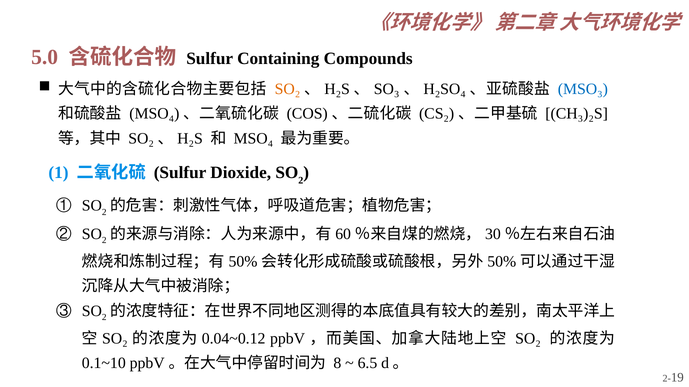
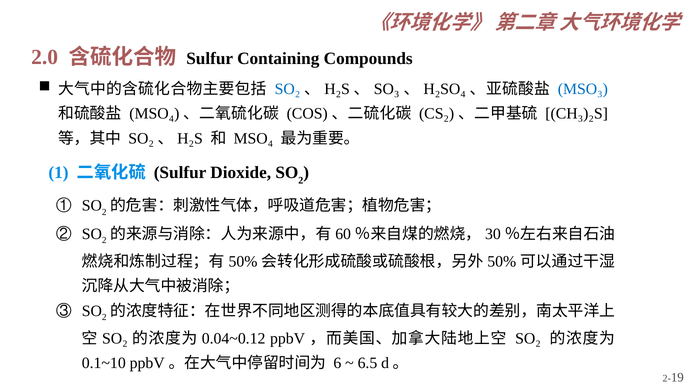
5.0: 5.0 -> 2.0 (45, 57)
SO₂ colour: orange -> blue (288, 89)
8: 8 -> 6 (337, 364)
